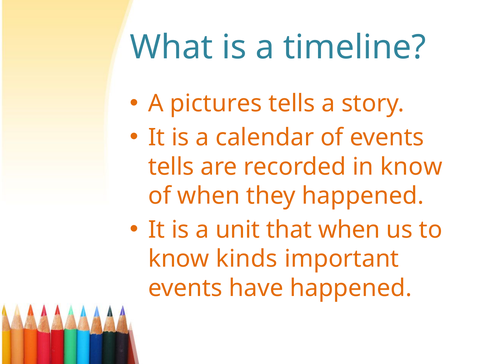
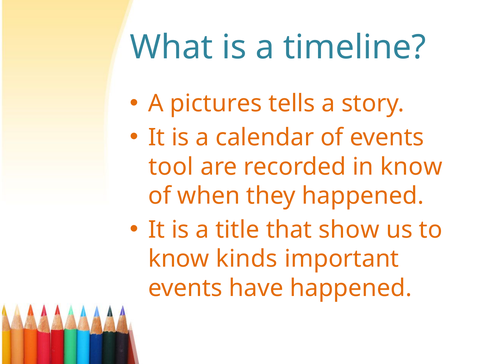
tells: tells -> tool (171, 167)
unit: unit -> title (237, 230)
that when: when -> show (349, 230)
